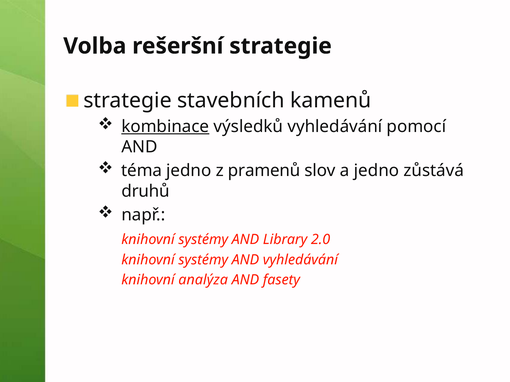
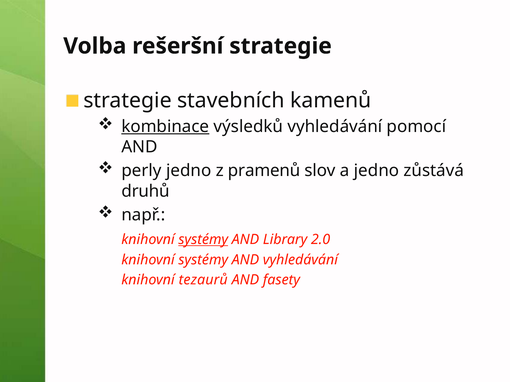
téma: téma -> perly (142, 171)
systémy underline: none -> present (203, 240)
analýza: analýza -> tezaurů (203, 280)
